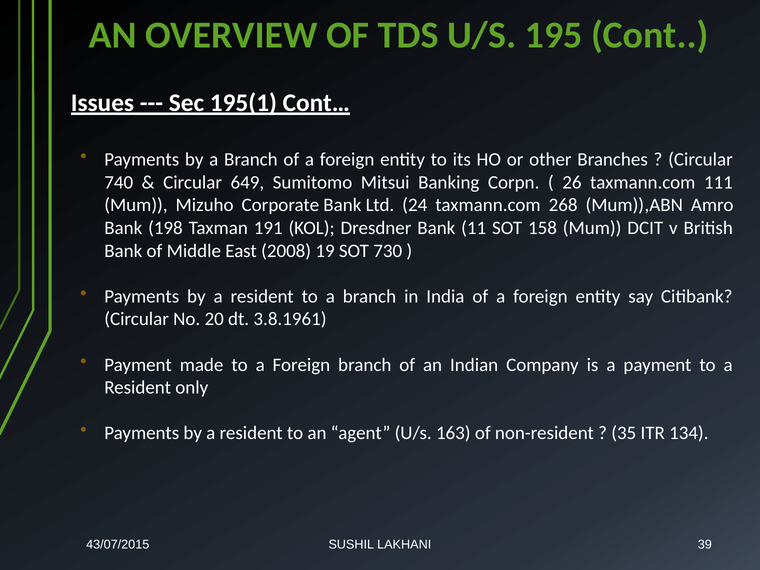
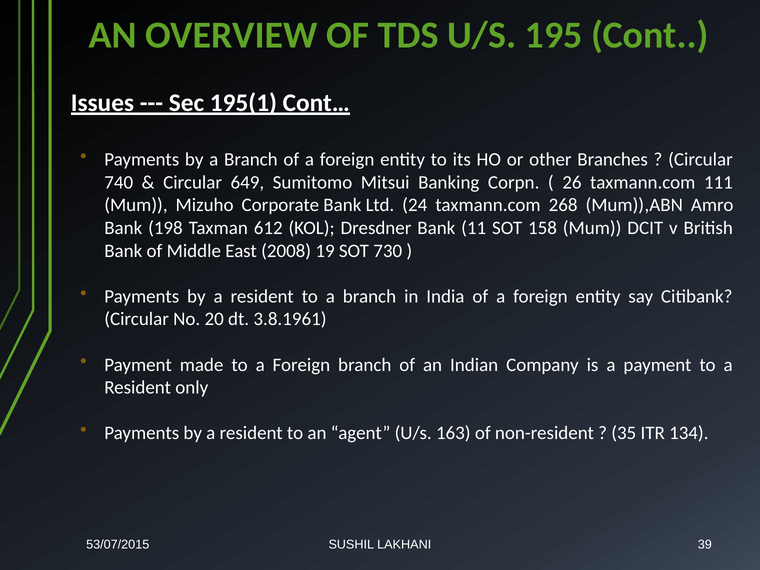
191: 191 -> 612 (268, 228)
43/07/2015: 43/07/2015 -> 53/07/2015 (118, 544)
